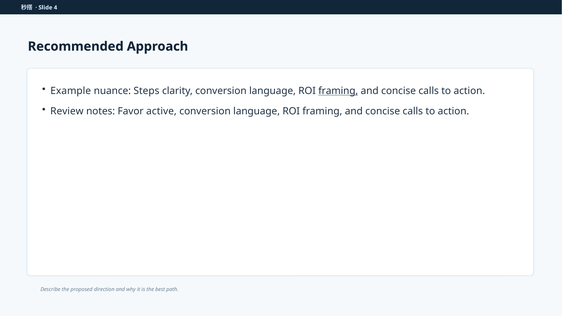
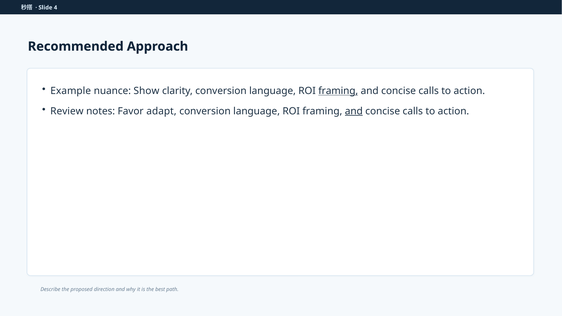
Steps: Steps -> Show (146, 91)
active: active -> adapt (161, 111)
and underline: none -> present (354, 111)
